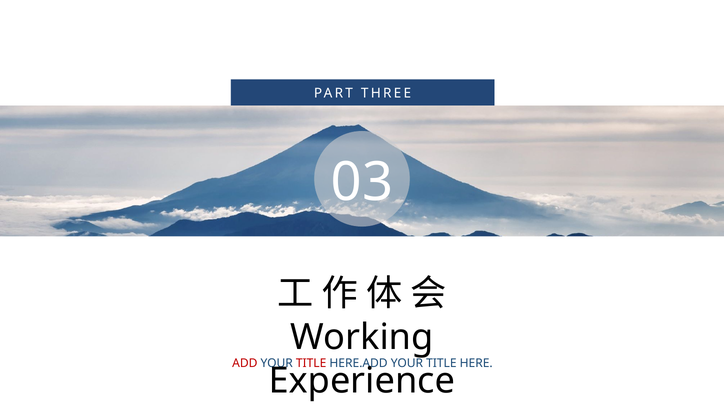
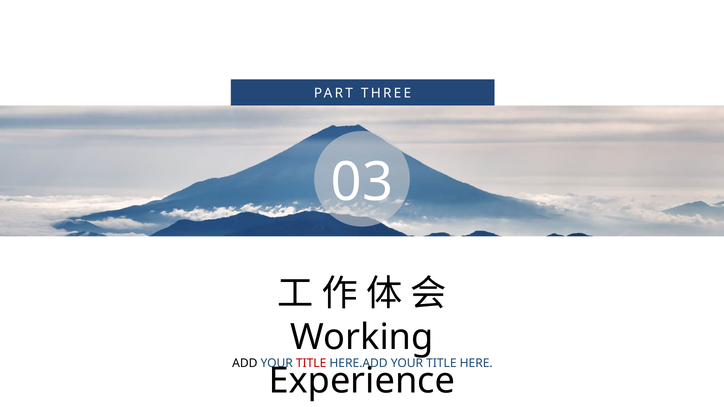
ADD colour: red -> black (245, 363)
